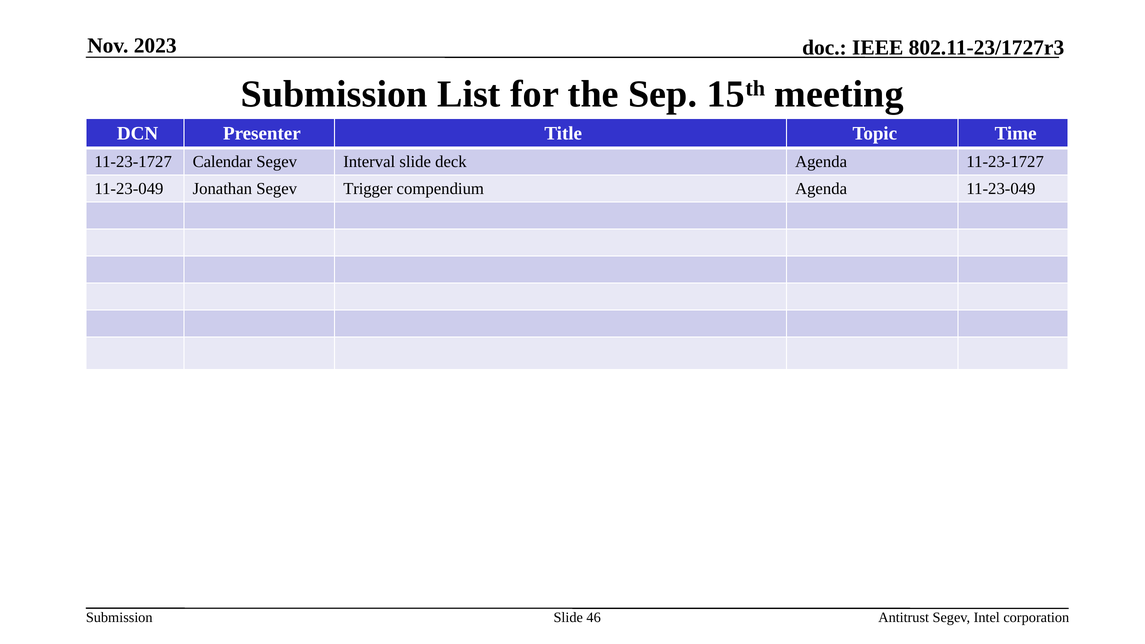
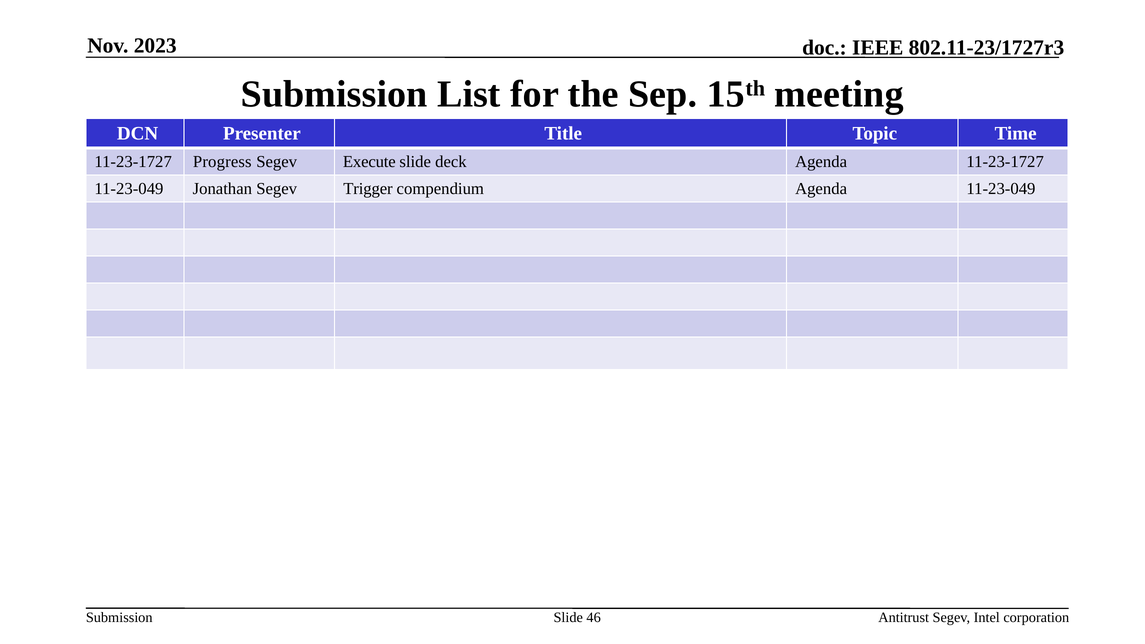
Calendar: Calendar -> Progress (222, 162)
Interval: Interval -> Execute (369, 162)
